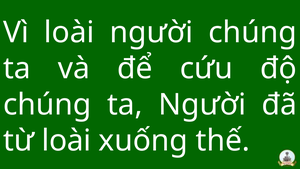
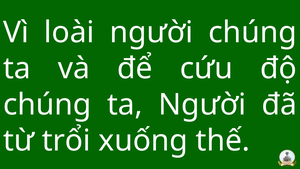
từ loài: loài -> trổi (66, 140)
